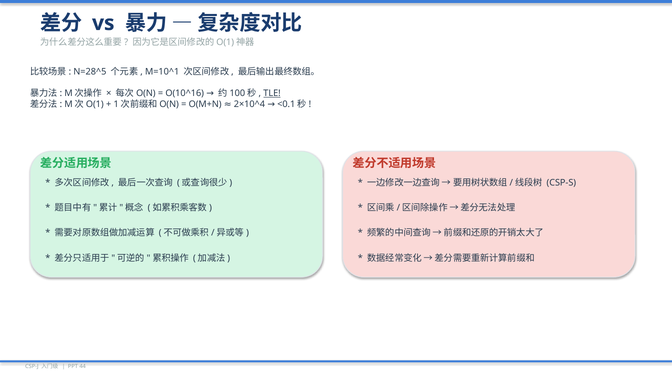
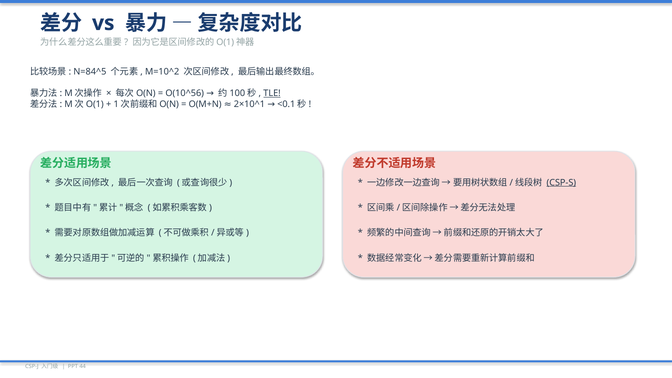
N=28^5: N=28^5 -> N=84^5 (90, 72)
M=10^1: M=10^1 -> M=10^2 (162, 72)
O(10^16: O(10^16 -> O(10^56 (185, 93)
2×10^4: 2×10^4 -> 2×10^1 (249, 104)
CSP-S underline: none -> present (561, 183)
